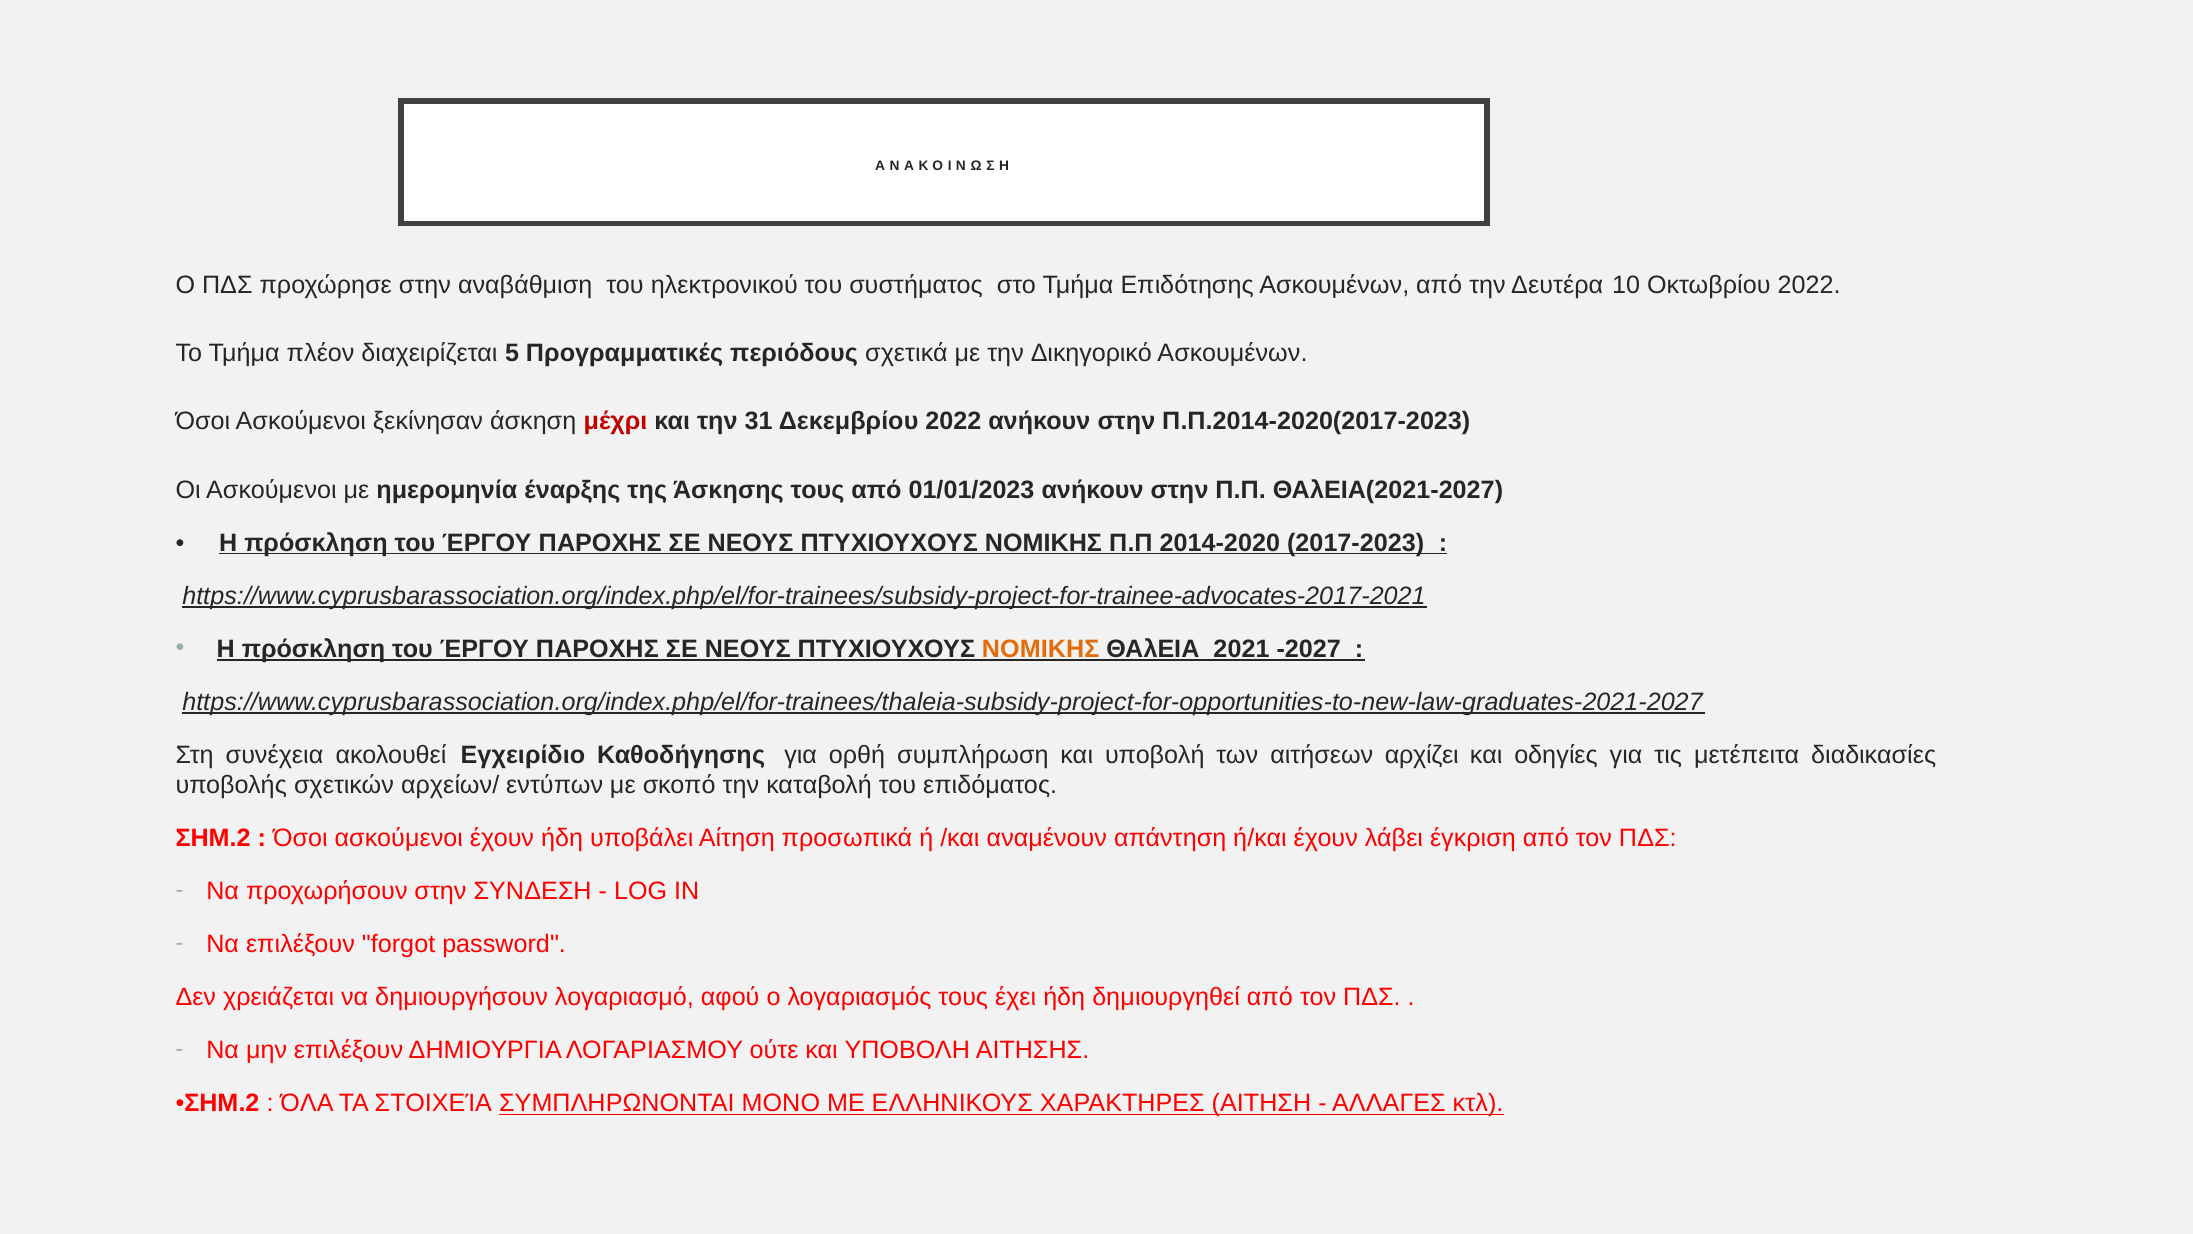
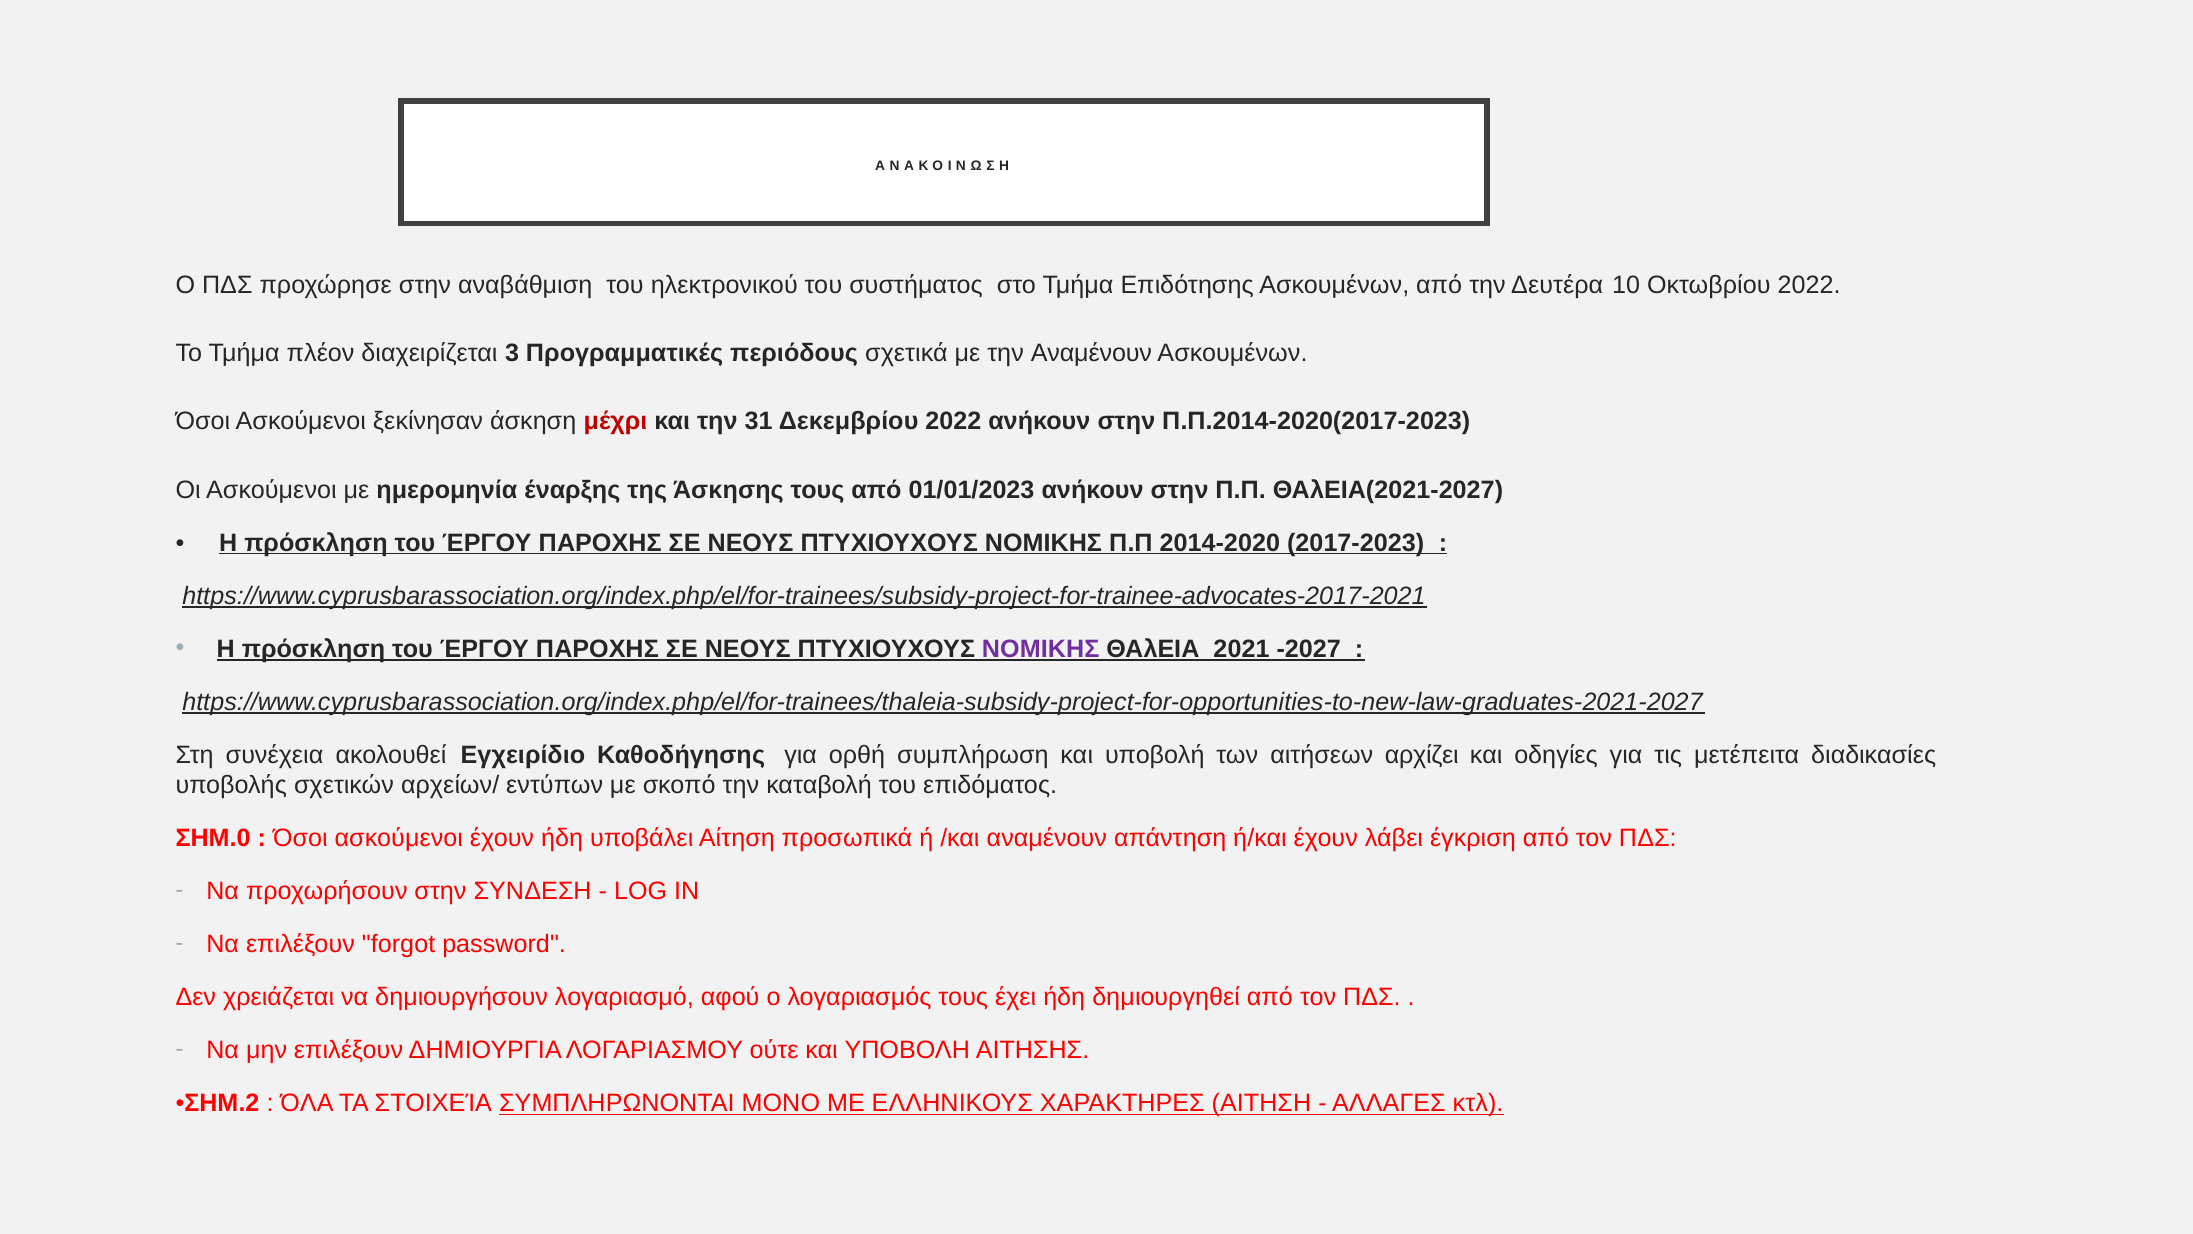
5: 5 -> 3 (512, 353)
την Δικηγορικό: Δικηγορικό -> Αναμένουν (1091, 353)
ΝΟΜΙΚΗΣ colour: orange -> purple (1041, 649)
ΣΗΜ.2: ΣΗΜ.2 -> ΣΗΜ.0 (213, 838)
